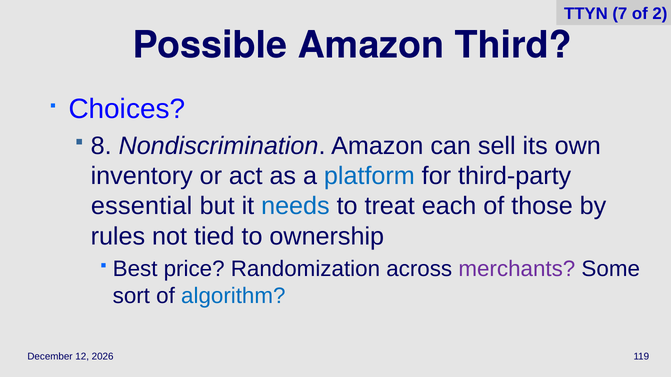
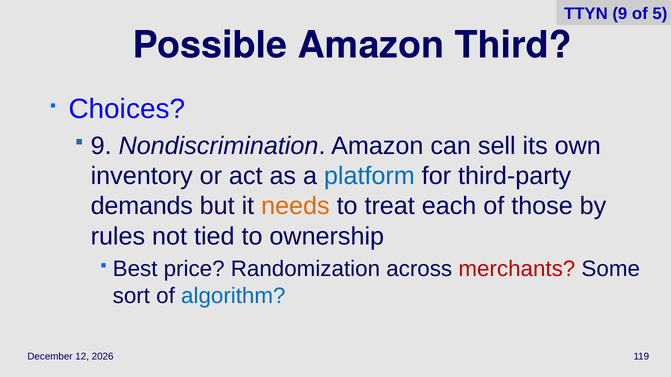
TTYN 7: 7 -> 9 (620, 14)
2: 2 -> 5 (660, 14)
8: 8 -> 9 (101, 146)
essential: essential -> demands (142, 206)
needs colour: blue -> orange (295, 206)
merchants colour: purple -> red (517, 269)
